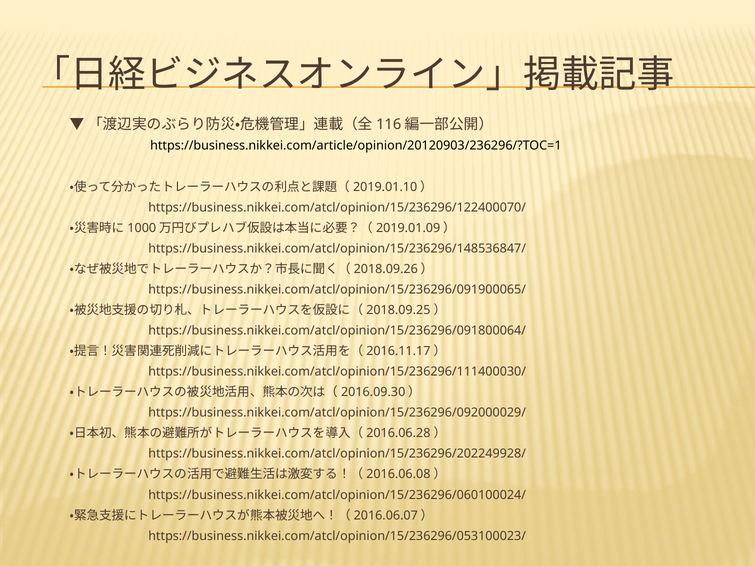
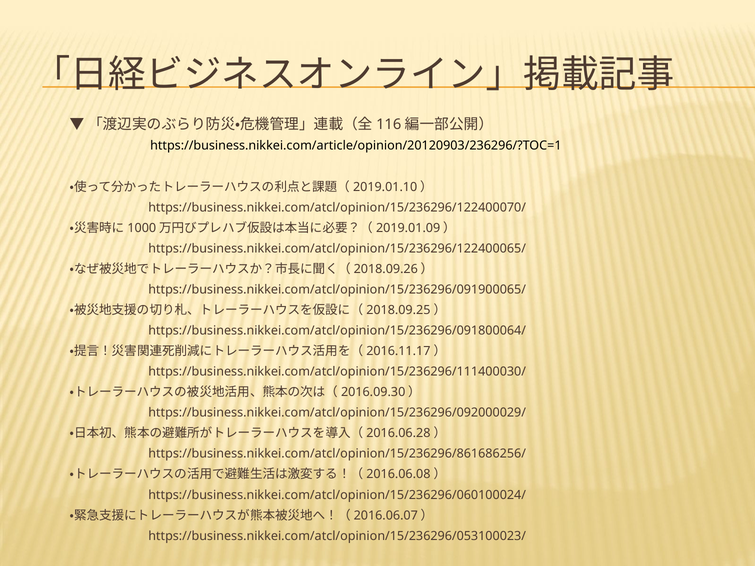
https://business.nikkei.com/atcl/opinion/15/236296/148536847/: https://business.nikkei.com/atcl/opinion/15/236296/148536847/ -> https://business.nikkei.com/atcl/opinion/15/236296/122400065/ (337, 249)
https://business.nikkei.com/atcl/opinion/15/236296/202249928/: https://business.nikkei.com/atcl/opinion/15/236296/202249928/ -> https://business.nikkei.com/atcl/opinion/15/236296/861686256/ (337, 454)
